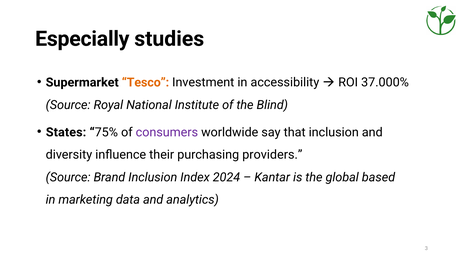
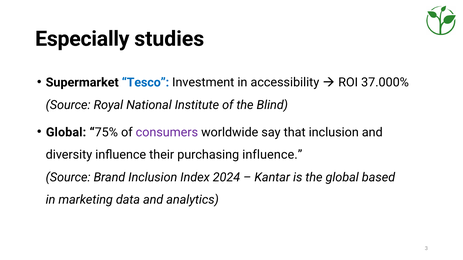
Tesco colour: orange -> blue (145, 82)
States: States -> Global (66, 132)
purchasing providers: providers -> influence (272, 155)
